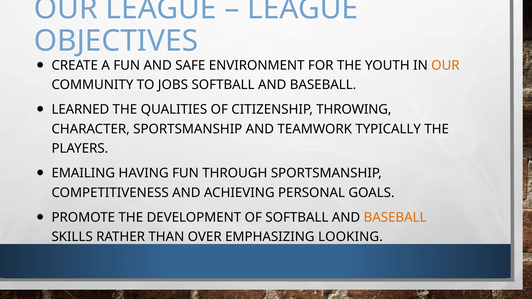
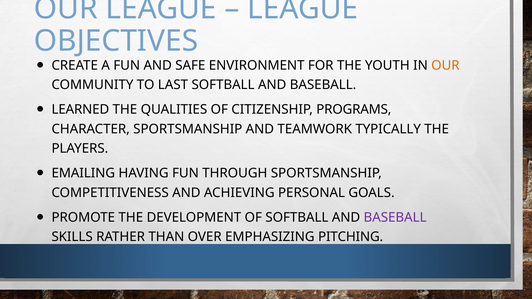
JOBS: JOBS -> LAST (173, 85)
THROWING: THROWING -> PROGRAMS (354, 110)
BASEBALL colour: orange -> purple (395, 218)
LOOKING: LOOKING -> PITCHING (351, 237)
